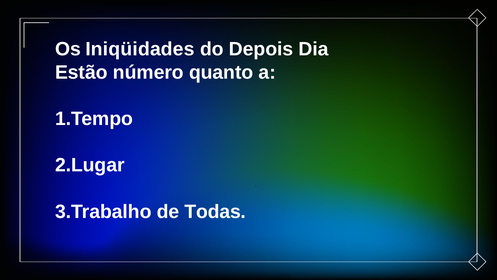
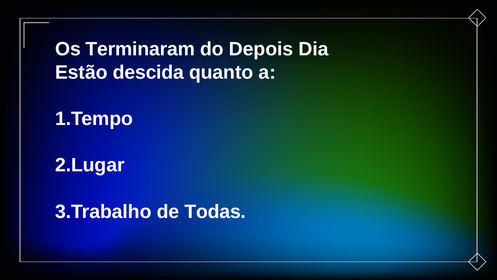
Iniqüidades: Iniqüidades -> Terminaram (140, 49)
número: número -> descida (148, 72)
